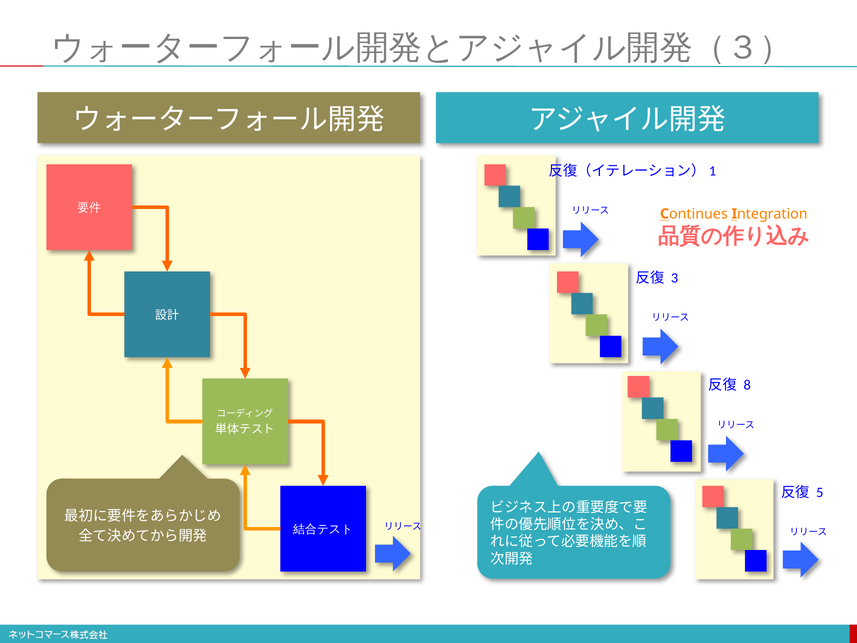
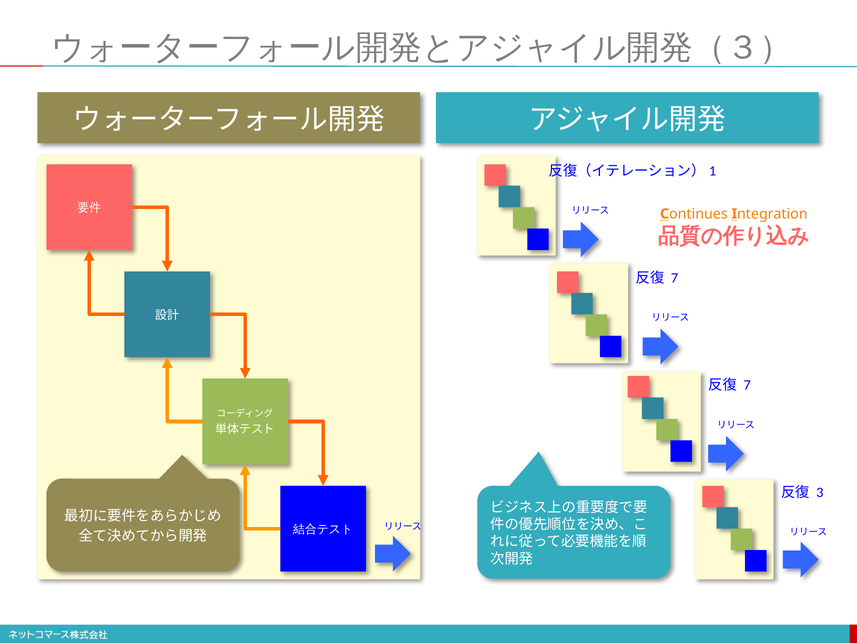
3: 3 -> 7 (675, 278)
8: 8 -> 7 (747, 385)
5: 5 -> 3 (820, 492)
